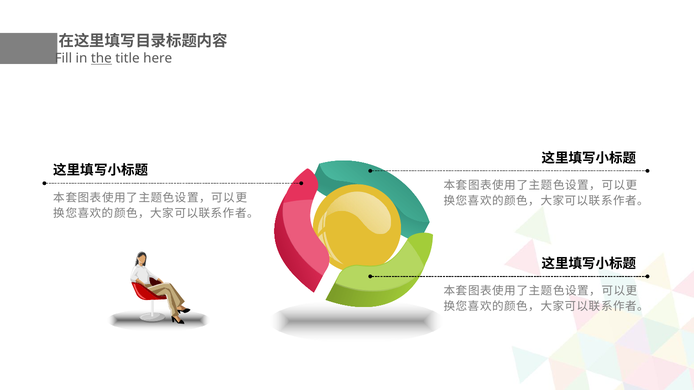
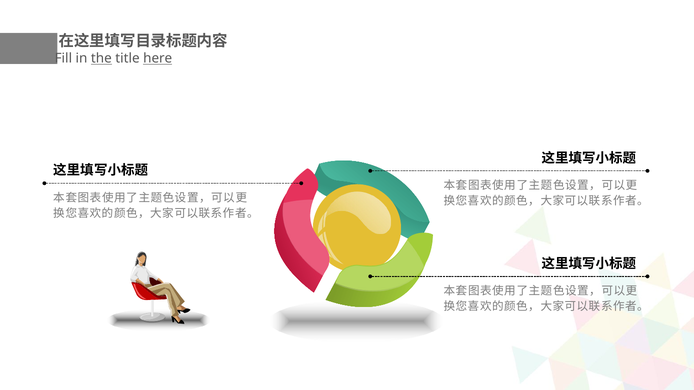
here underline: none -> present (158, 59)
